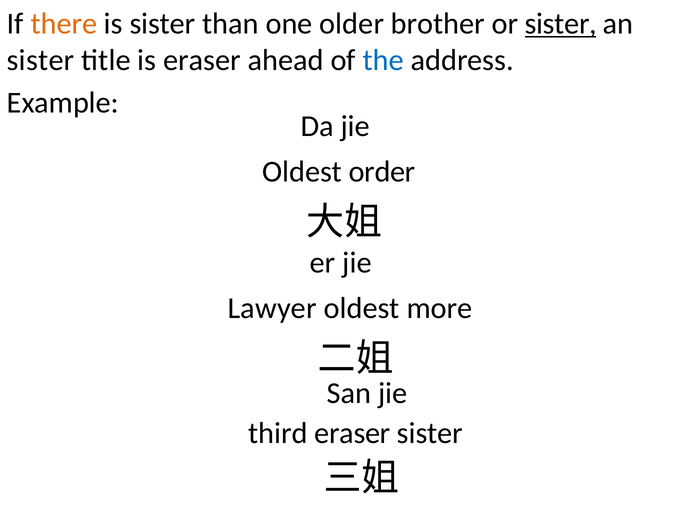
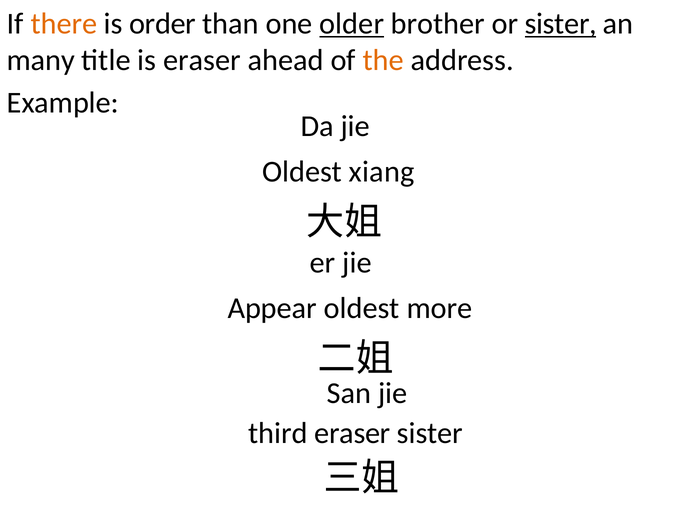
is sister: sister -> order (163, 24)
older underline: none -> present (352, 24)
sister: sister -> many (41, 60)
the colour: blue -> orange (383, 60)
order: order -> xiang (382, 172)
Lawyer: Lawyer -> Appear (272, 308)
